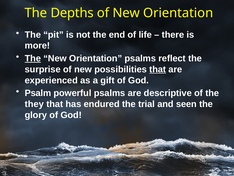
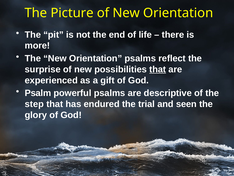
Depths: Depths -> Picture (72, 13)
The underline: present -> none (33, 58)
they: they -> step (34, 104)
